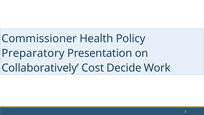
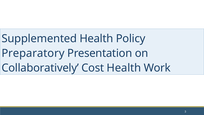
Commissioner: Commissioner -> Supplemented (39, 39)
Cost Decide: Decide -> Health (124, 68)
